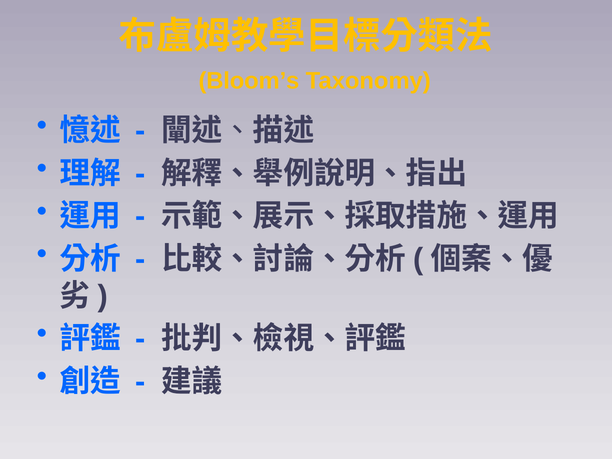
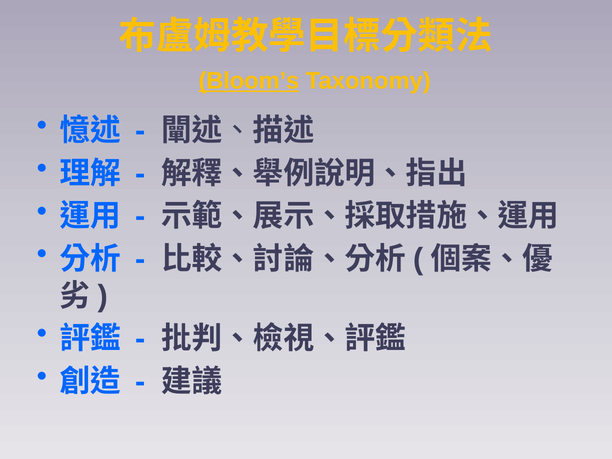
Bloom’s underline: none -> present (249, 81)
